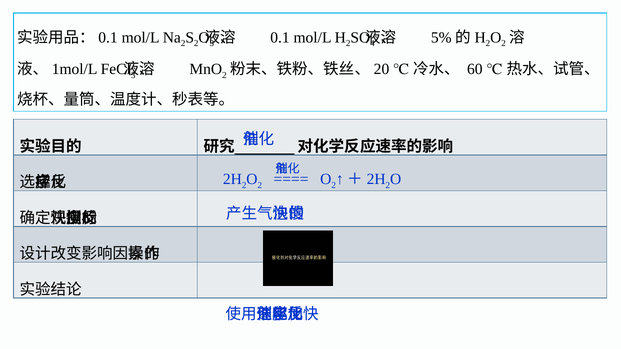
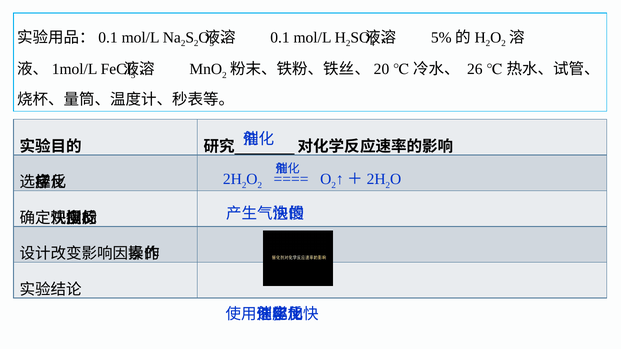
60: 60 -> 26 (475, 69)
